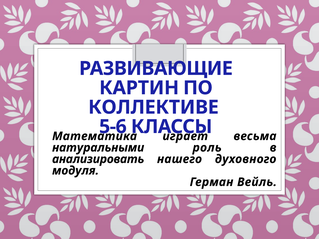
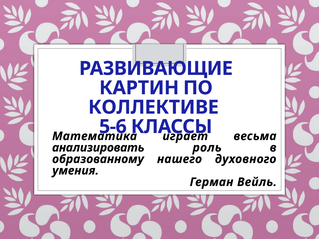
натуральными: натуральными -> анализировать (98, 148)
анализировать: анализировать -> образованному (98, 159)
модуля: модуля -> умения (75, 171)
